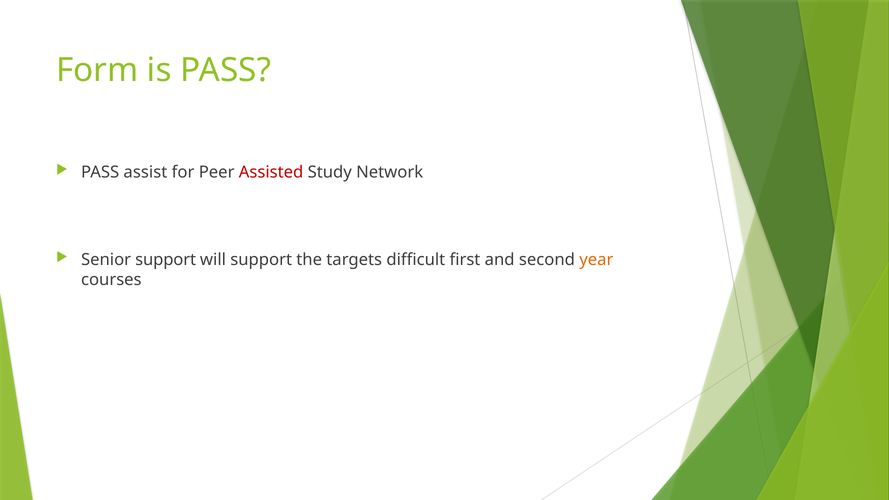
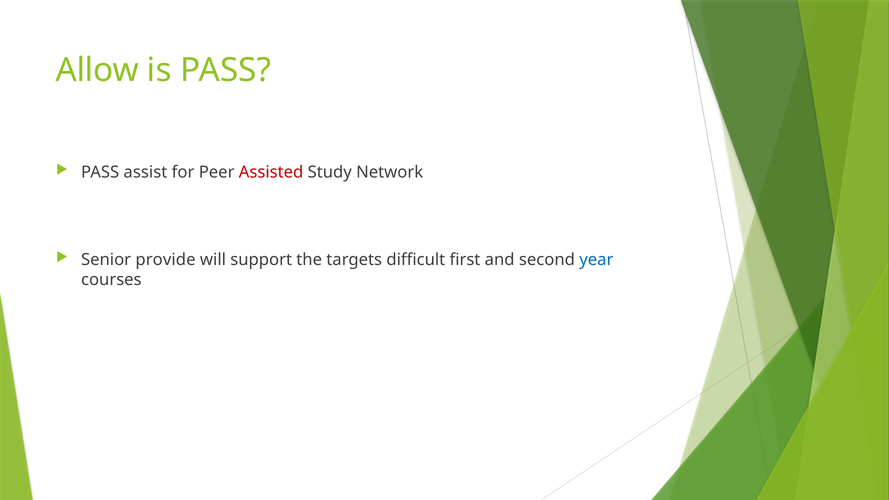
Form: Form -> Allow (97, 70)
Senior support: support -> provide (166, 260)
year colour: orange -> blue (596, 260)
